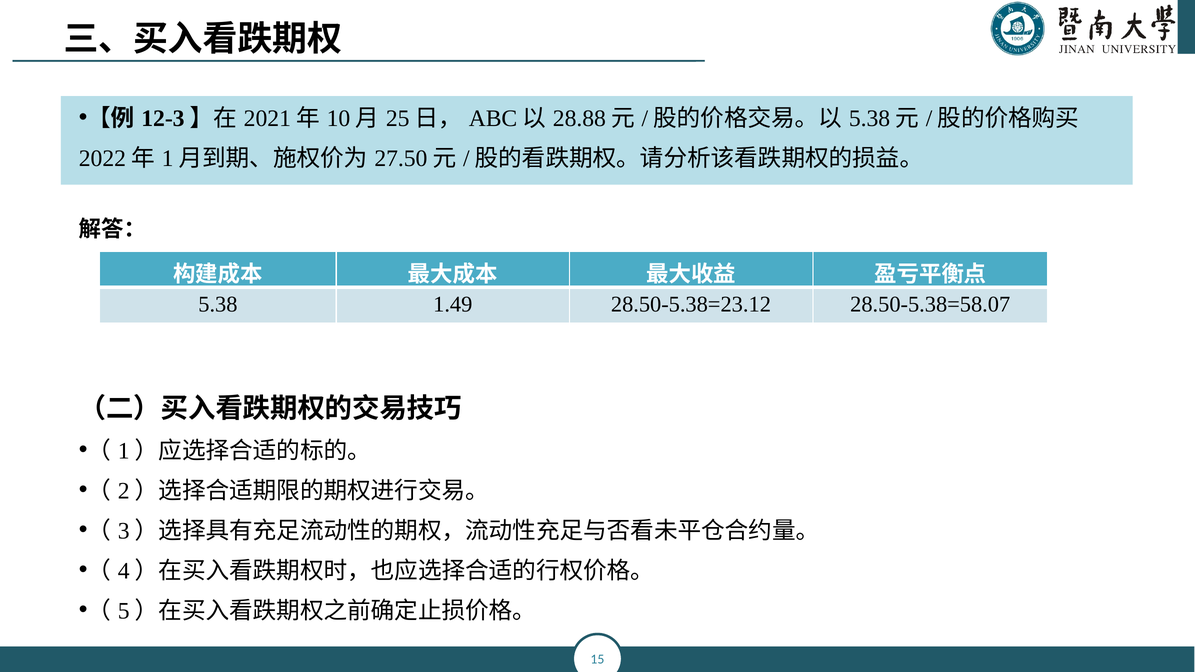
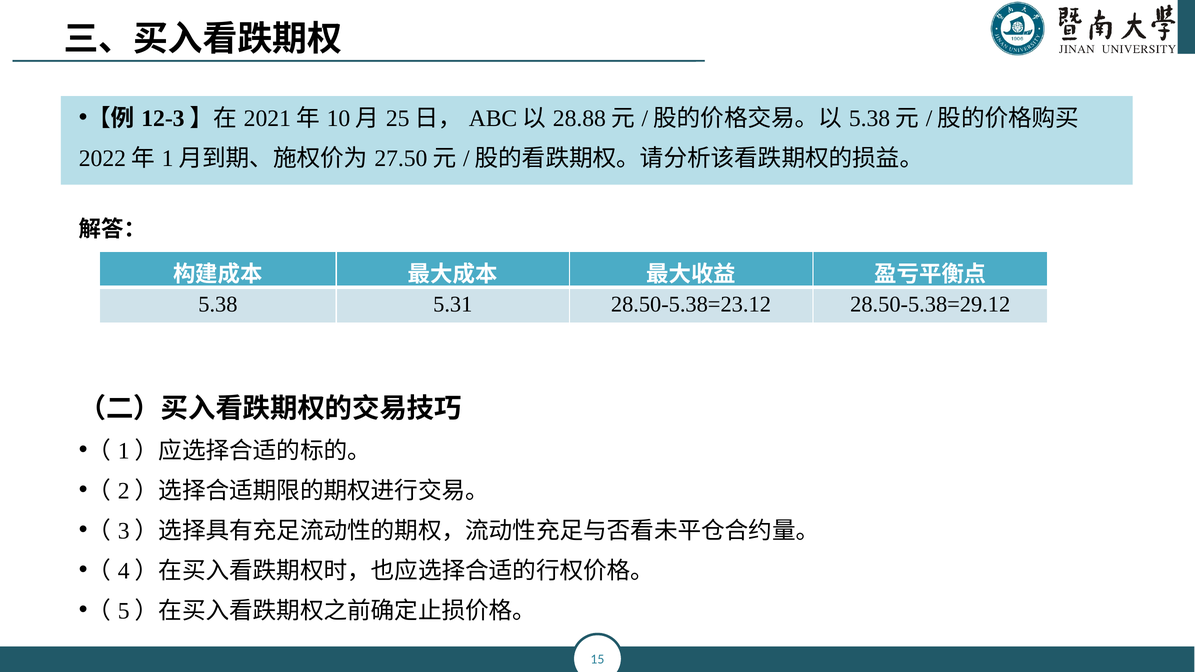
1.49: 1.49 -> 5.31 (453, 305)
28.50-5.38=58.07: 28.50-5.38=58.07 -> 28.50-5.38=29.12 (930, 305)
